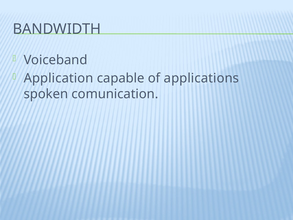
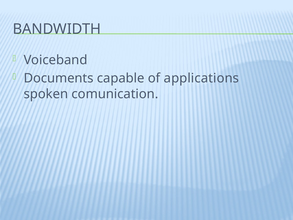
Application: Application -> Documents (59, 78)
